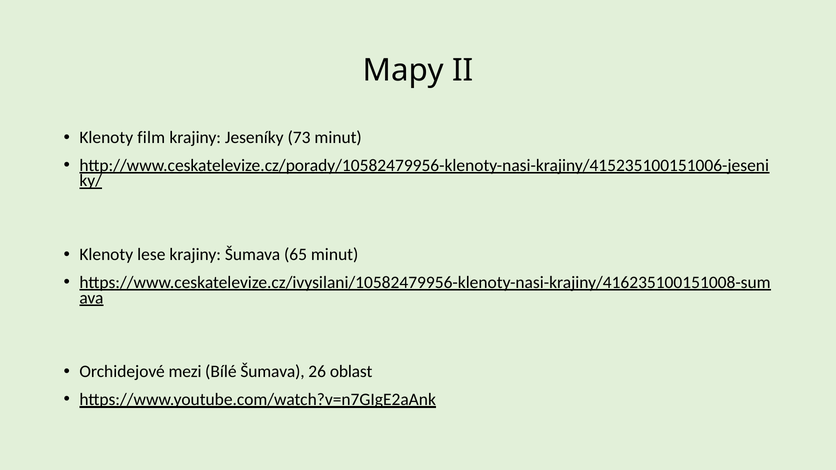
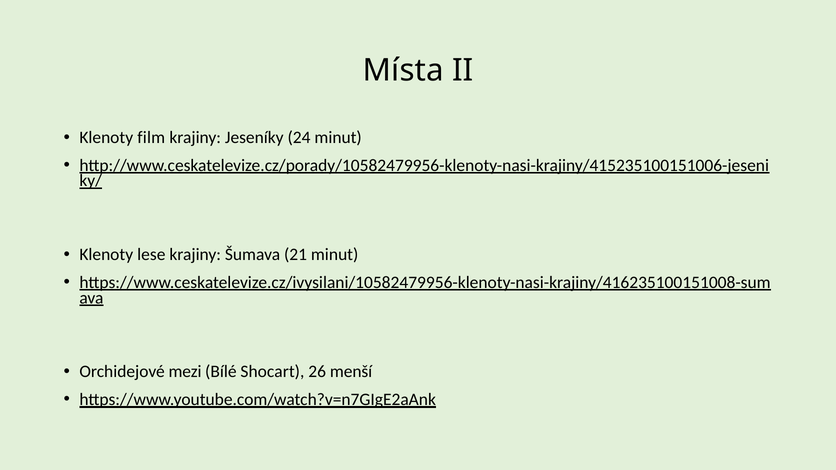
Mapy: Mapy -> Místa (403, 70)
73: 73 -> 24 (299, 138)
65: 65 -> 21 (296, 255)
Bílé Šumava: Šumava -> Shocart (272, 372)
oblast: oblast -> menší (351, 372)
